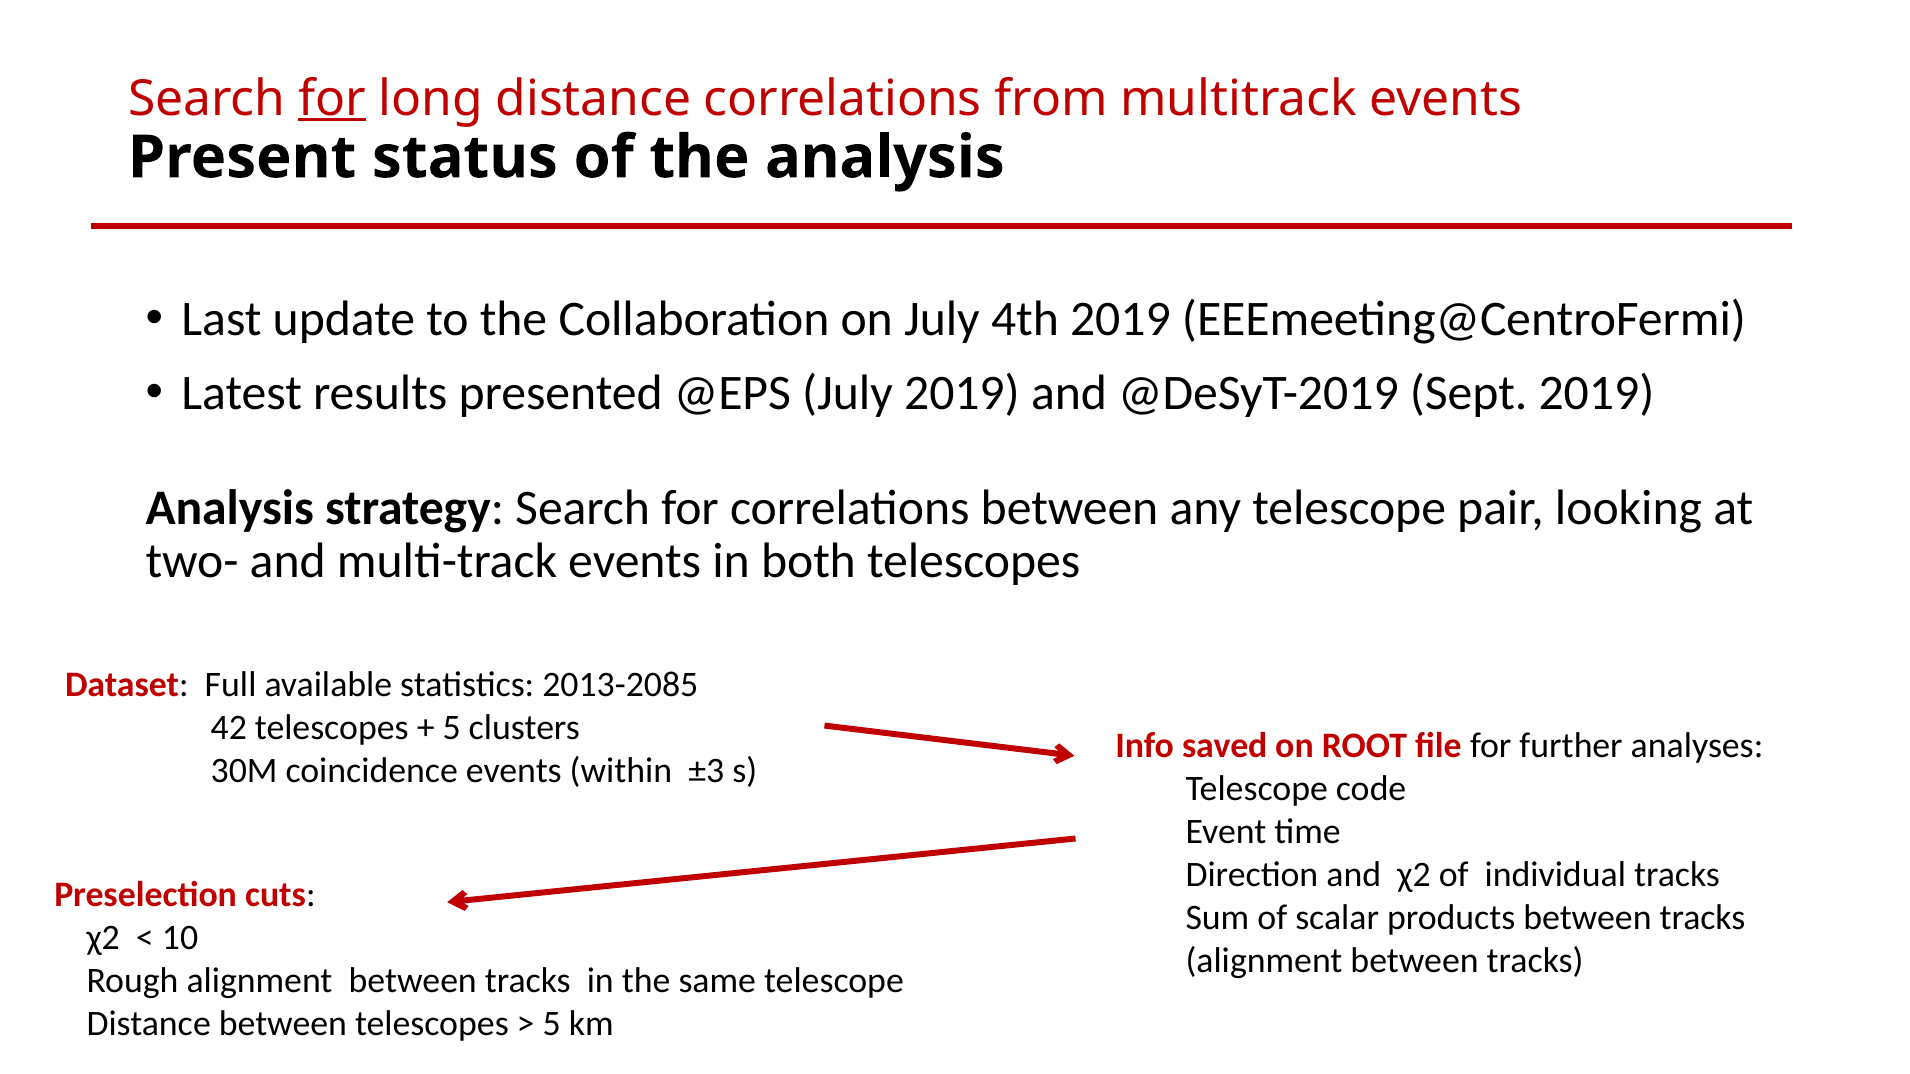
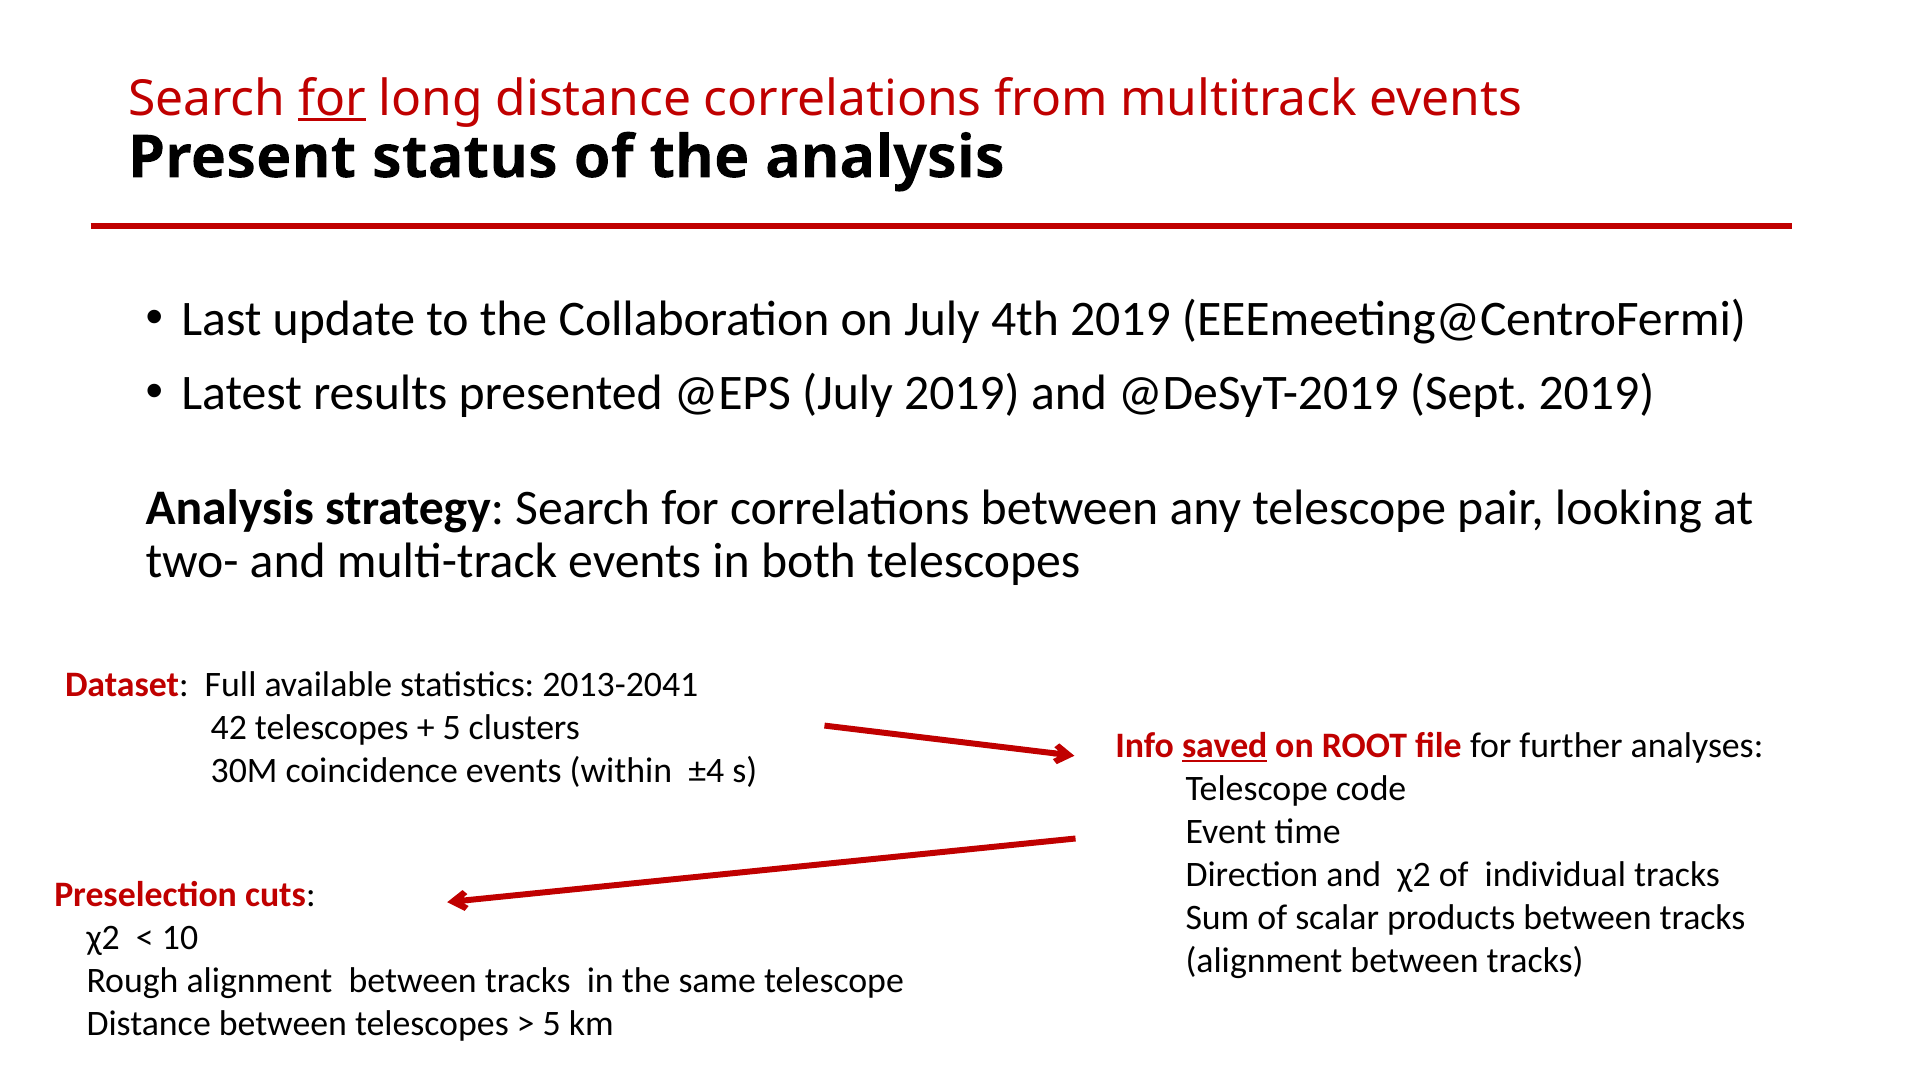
2013-2085: 2013-2085 -> 2013-2041 (620, 685)
saved underline: none -> present (1225, 746)
±3: ±3 -> ±4 (706, 770)
